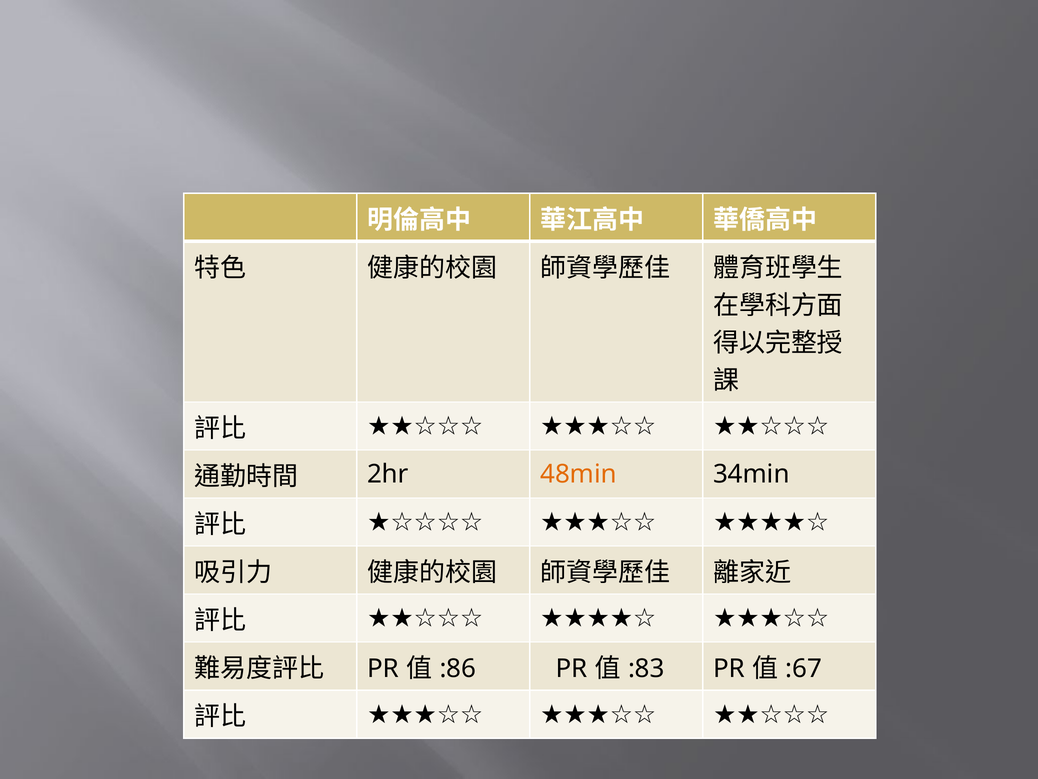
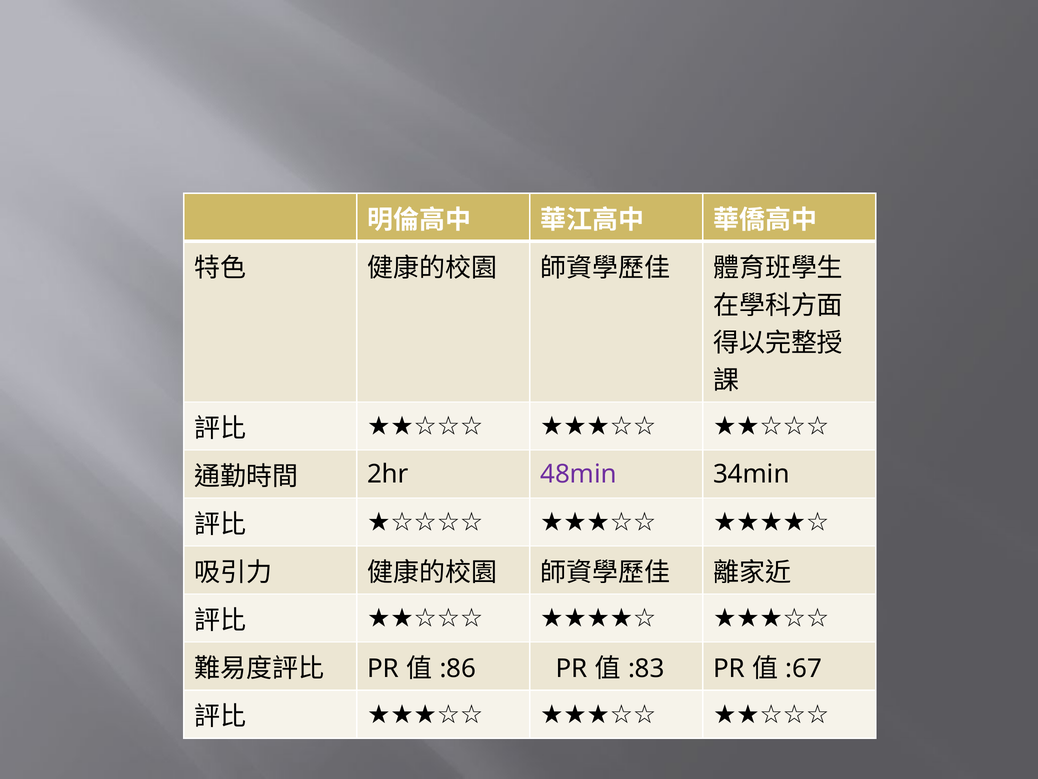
48min colour: orange -> purple (578, 474)
